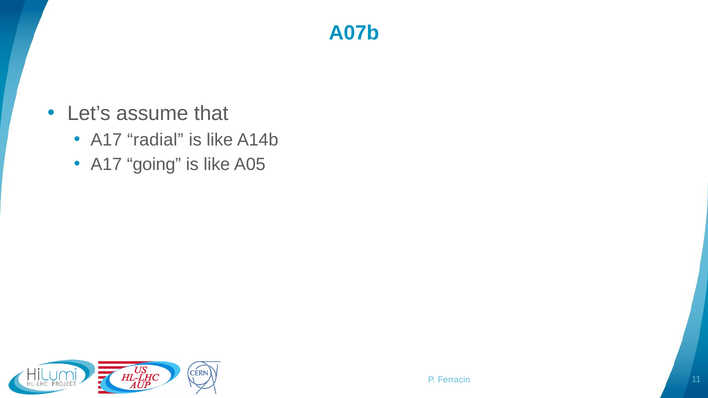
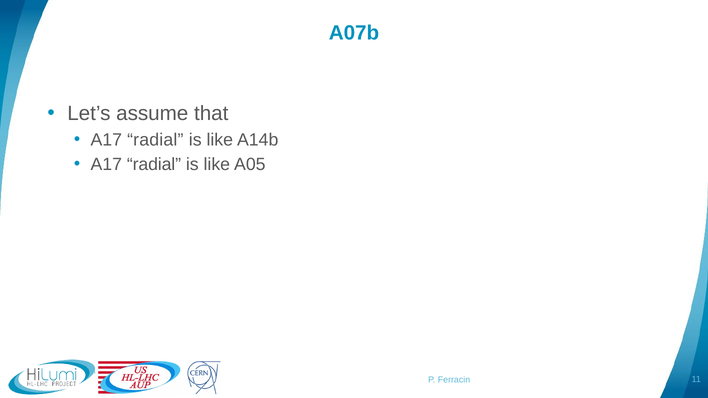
going: going -> radial (154, 165)
